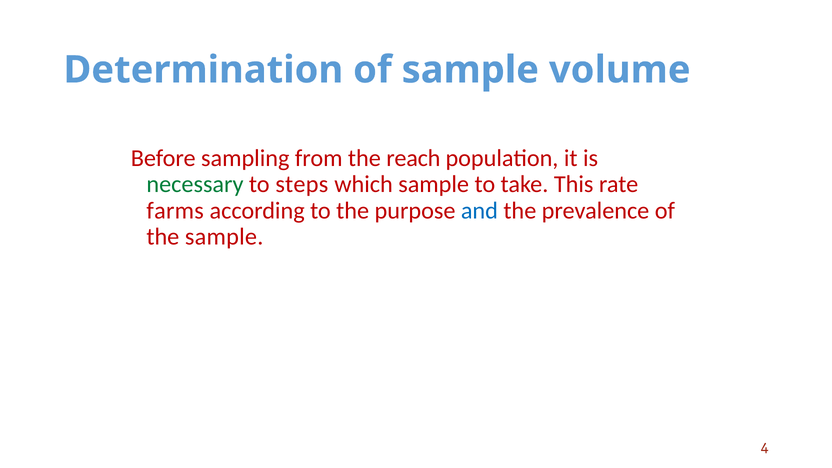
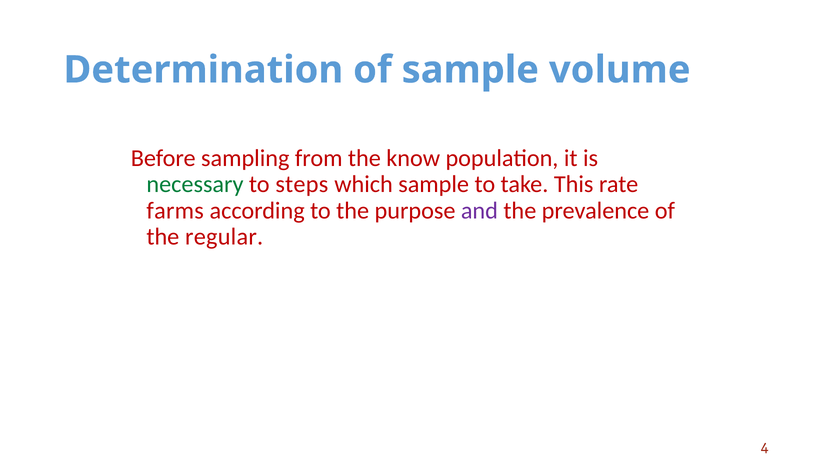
reach: reach -> know (413, 158)
and colour: blue -> purple (479, 211)
the sample: sample -> regular (224, 237)
